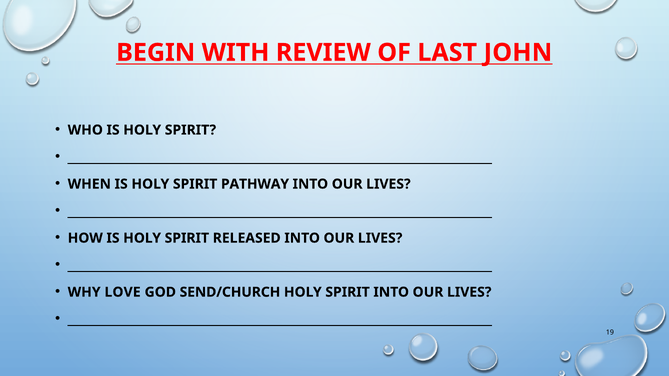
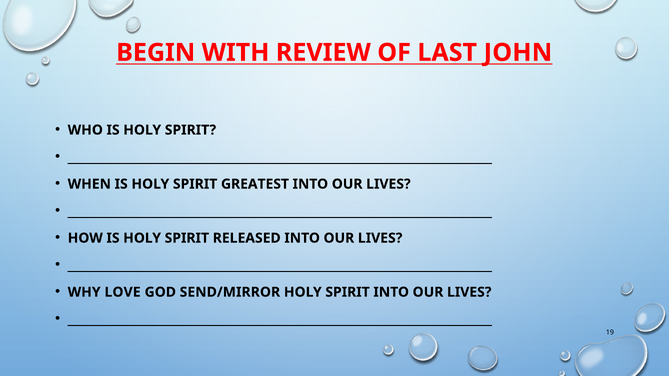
PATHWAY: PATHWAY -> GREATEST (255, 184)
SEND/CHURCH: SEND/CHURCH -> SEND/MIRROR (230, 292)
